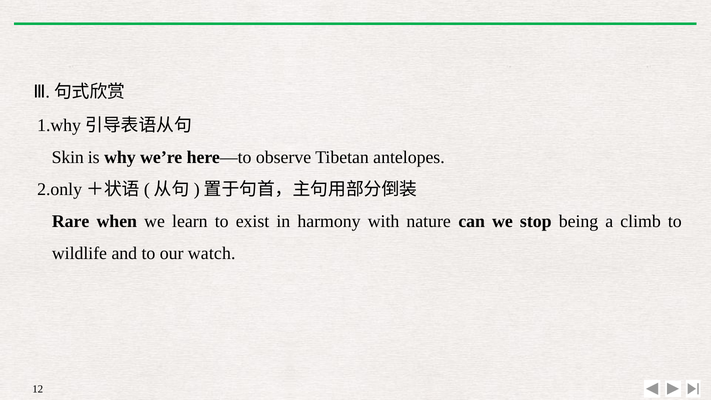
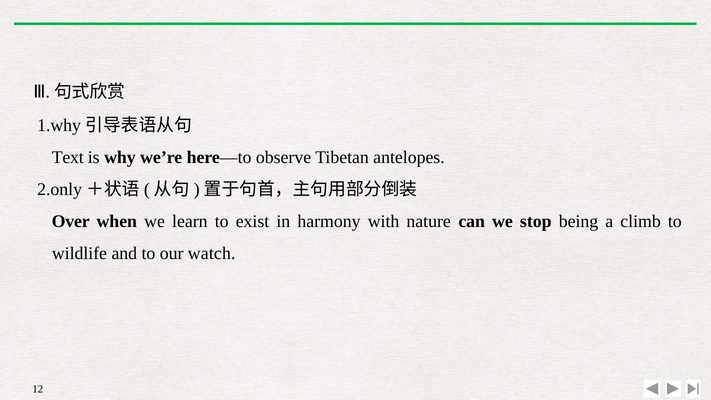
Skin: Skin -> Text (68, 157)
Rare: Rare -> Over (71, 221)
